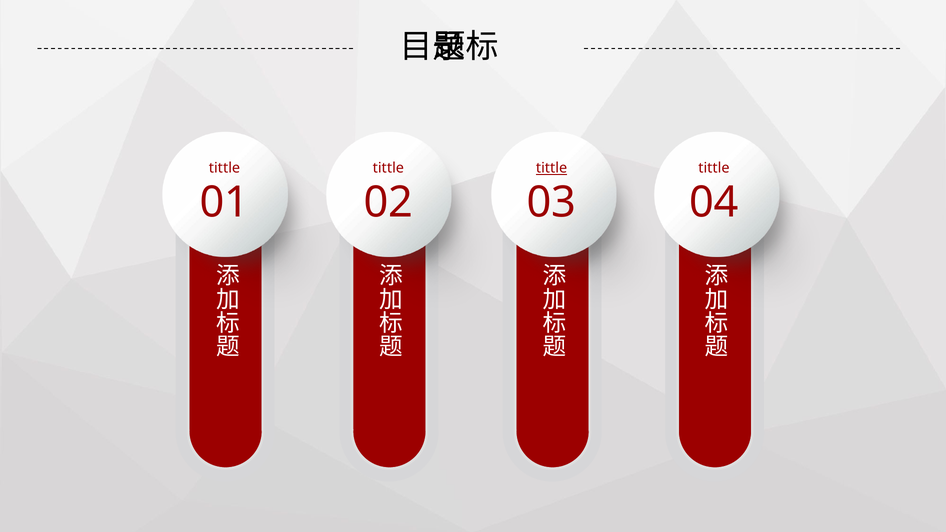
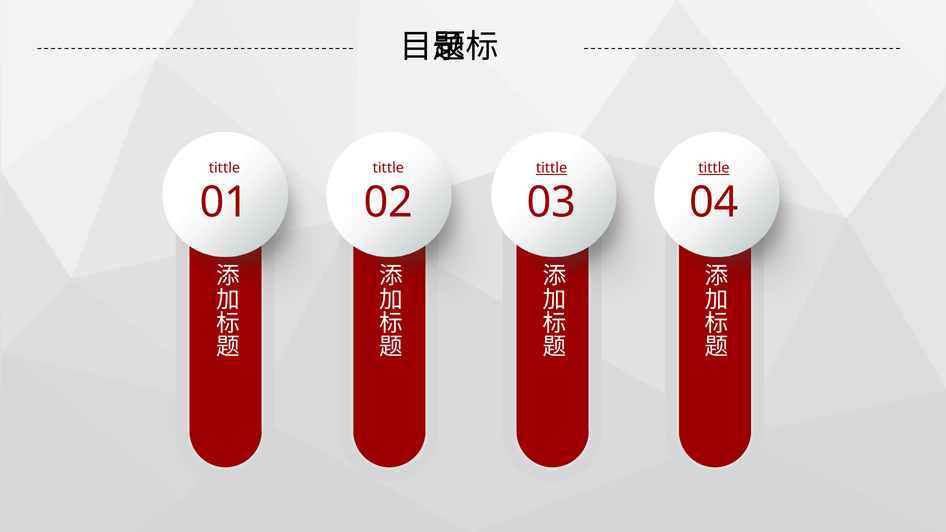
tittle underline: none -> present (714, 168)
